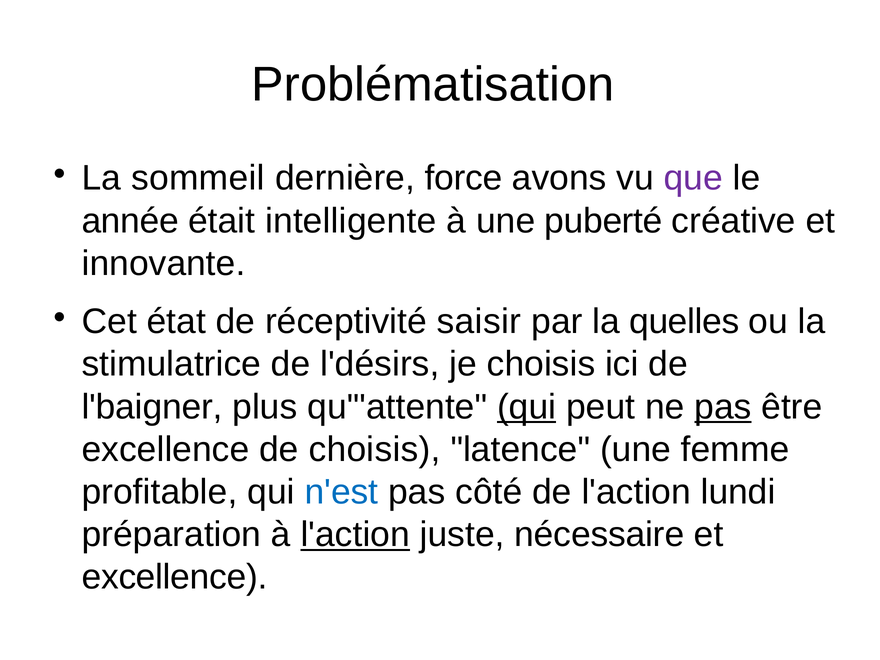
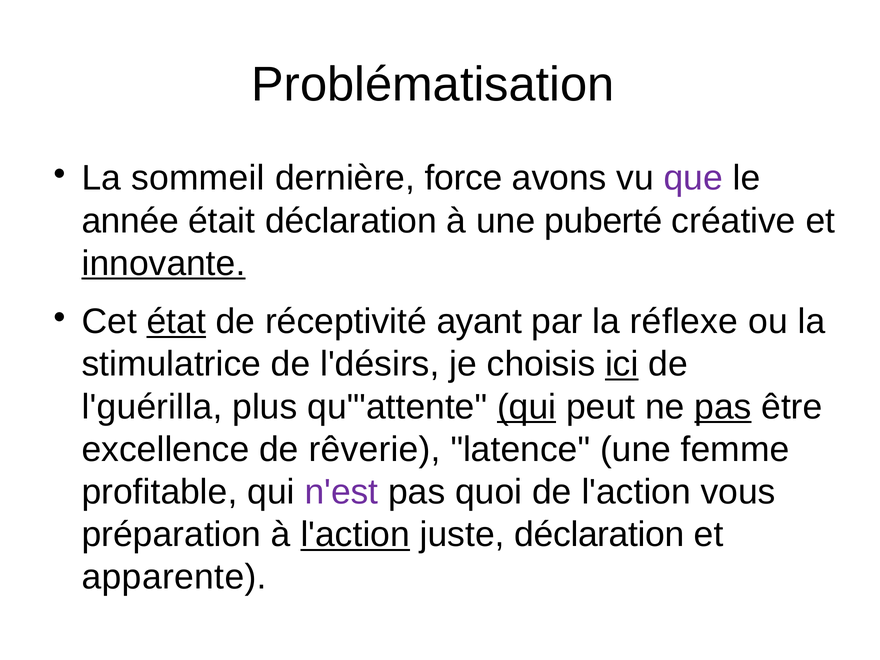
était intelligente: intelligente -> déclaration (351, 221)
innovante underline: none -> present (164, 263)
état underline: none -> present (176, 322)
saisir: saisir -> ayant (479, 322)
quelles: quelles -> réflexe (684, 322)
ici underline: none -> present (622, 364)
l'baigner: l'baigner -> l'guérilla (152, 407)
de choisis: choisis -> rêverie (375, 449)
n'est colour: blue -> purple (341, 492)
côté: côté -> quoi (489, 492)
lundi: lundi -> vous (738, 492)
juste nécessaire: nécessaire -> déclaration (599, 535)
excellence: excellence -> apparente (174, 577)
